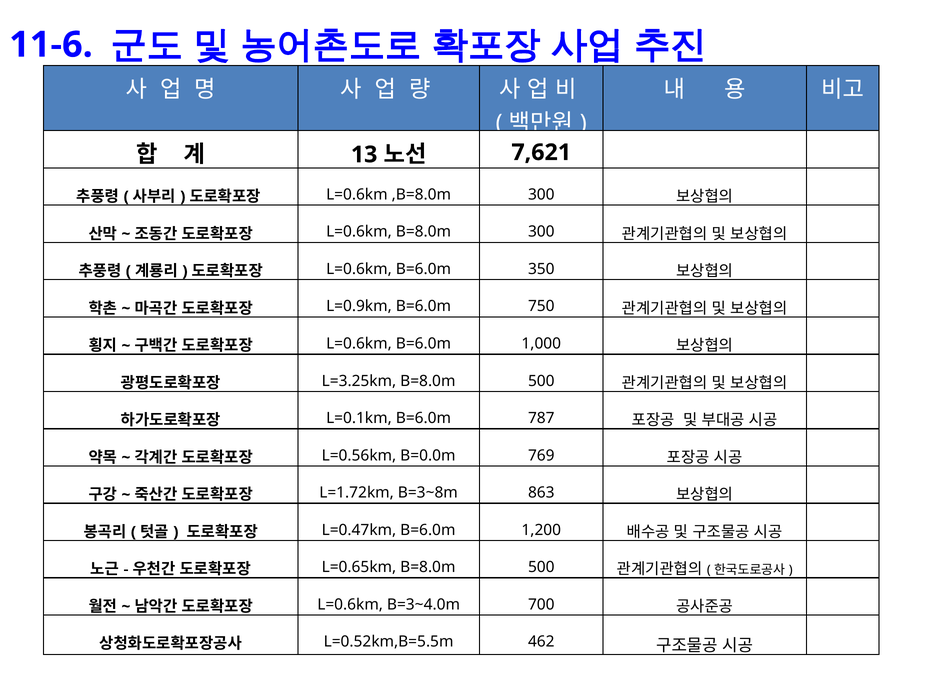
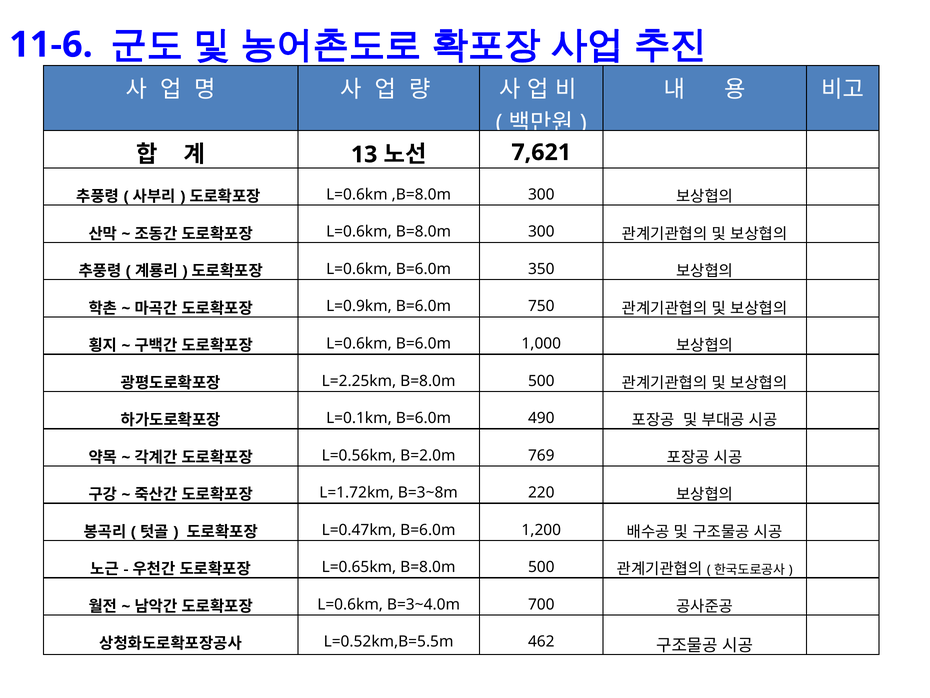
L=3.25km: L=3.25km -> L=2.25km (359, 381)
787: 787 -> 490 (541, 418)
B=0.0m: B=0.0m -> B=2.0m (428, 455)
863: 863 -> 220 (541, 492)
